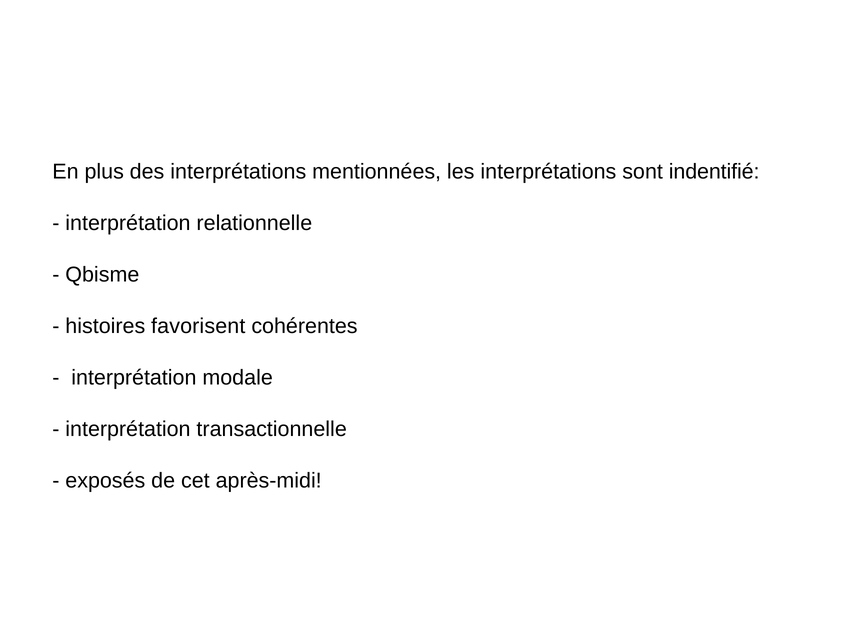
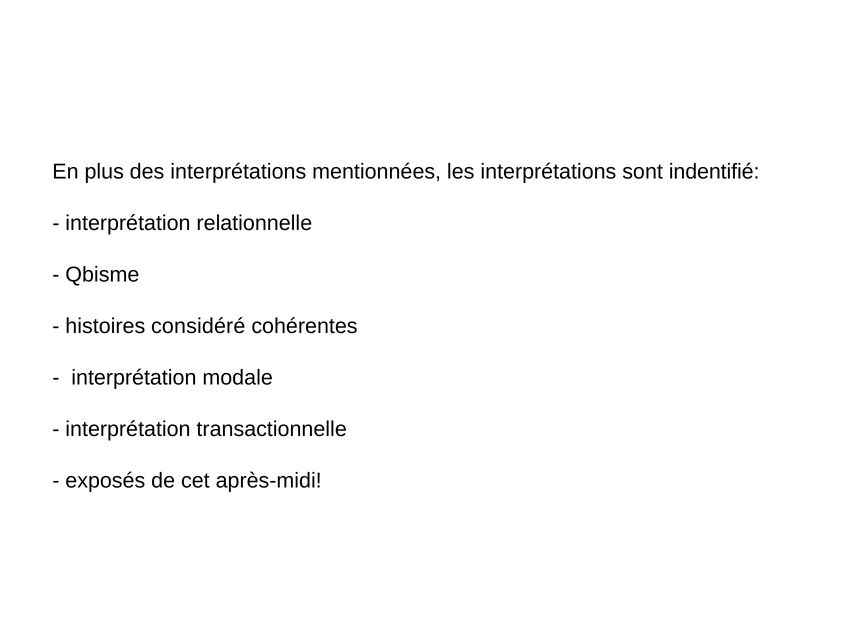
favorisent: favorisent -> considéré (198, 326)
